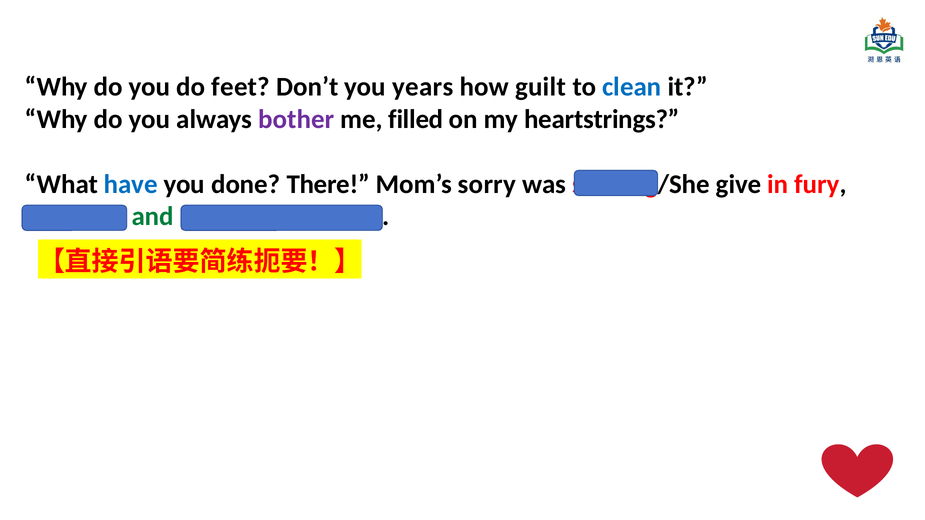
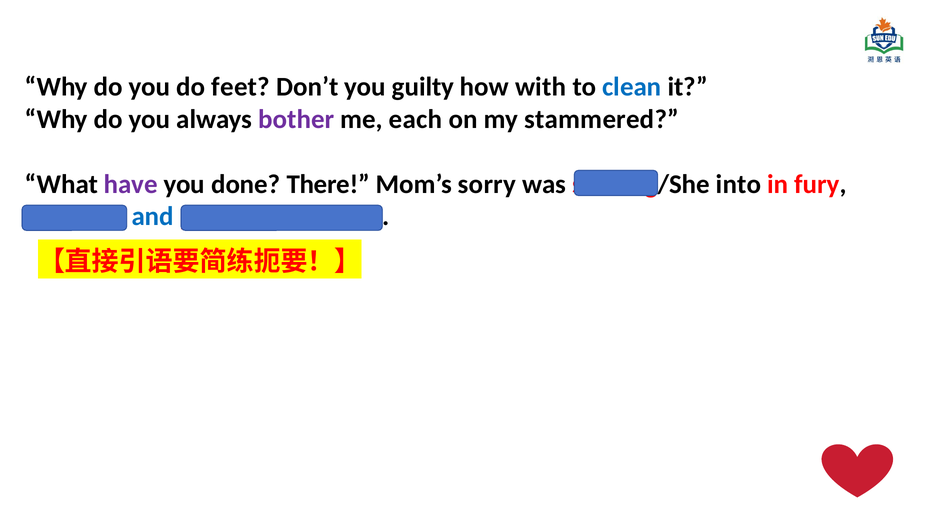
years: years -> guilty (423, 87)
guilt: guilt -> with (541, 87)
filled: filled -> each (416, 119)
heartstrings: heartstrings -> stammered (602, 119)
have colour: blue -> purple (131, 184)
give: give -> into (738, 184)
and colour: green -> blue (153, 217)
